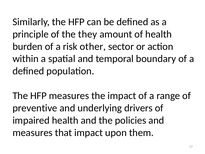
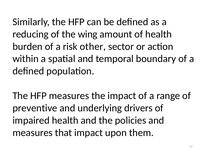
principle: principle -> reducing (31, 34)
they: they -> wing (88, 34)
